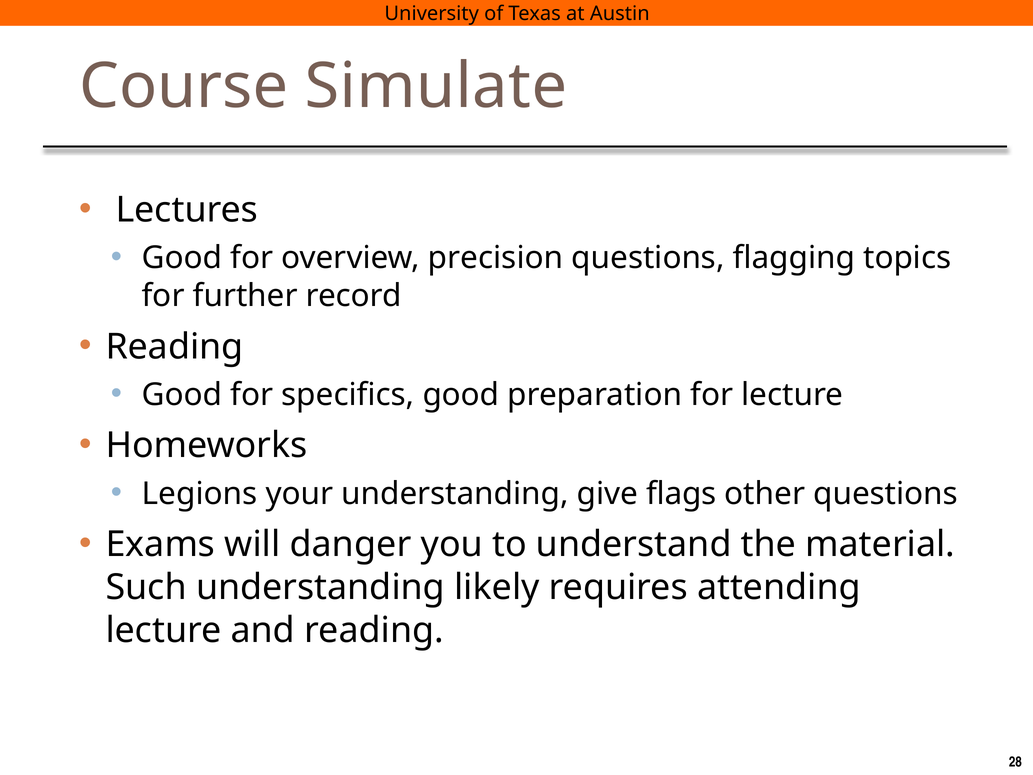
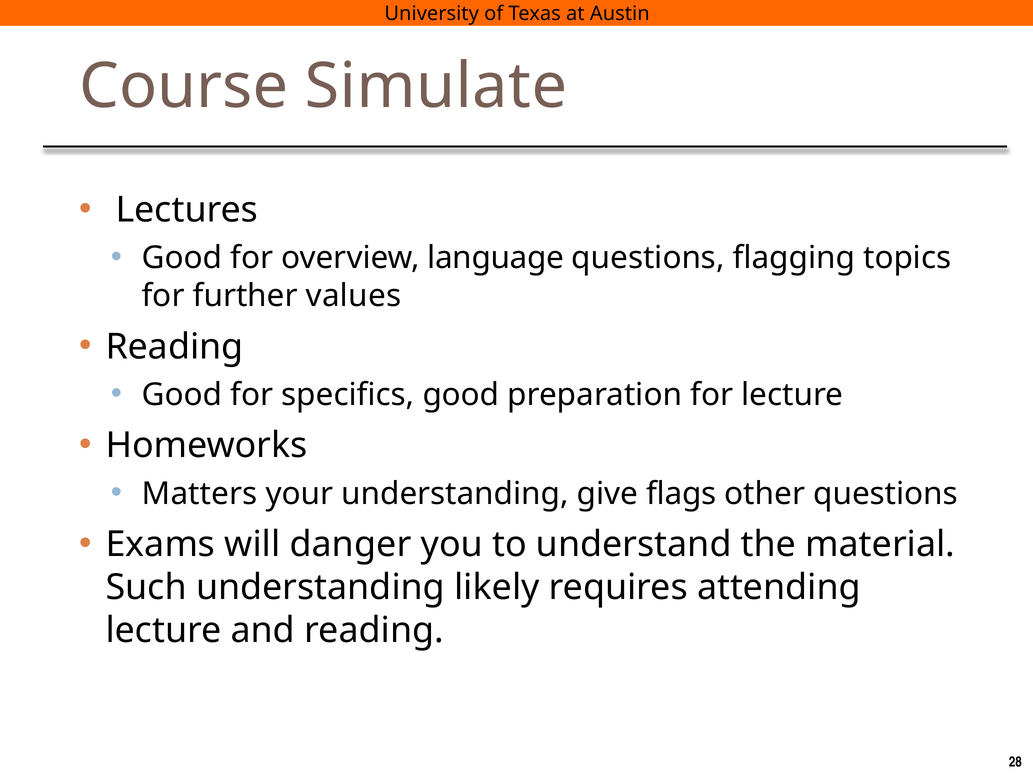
precision: precision -> language (496, 258)
record: record -> values (353, 296)
Legions: Legions -> Matters (200, 493)
